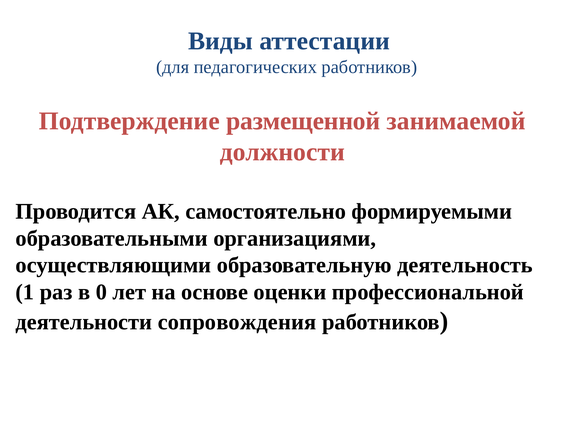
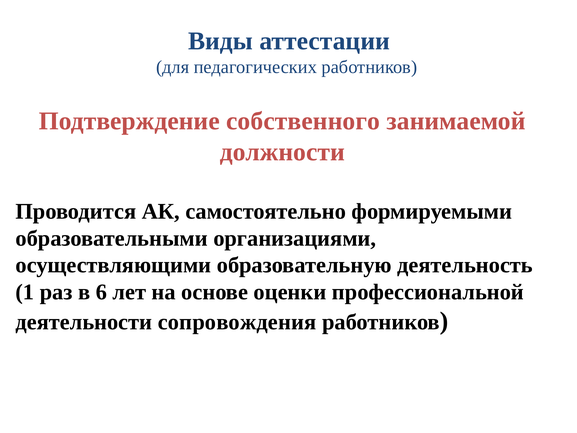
размещенной: размещенной -> собственного (303, 121)
0: 0 -> 6 (101, 292)
